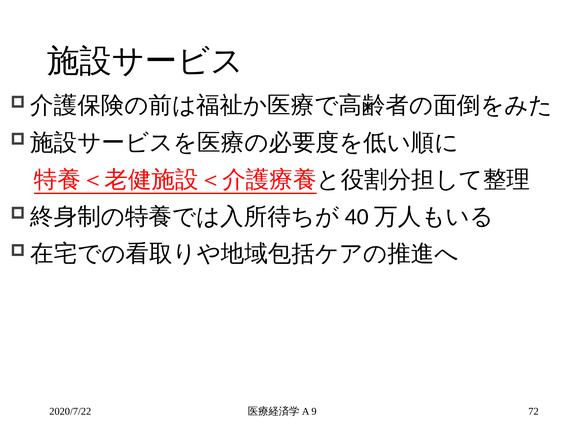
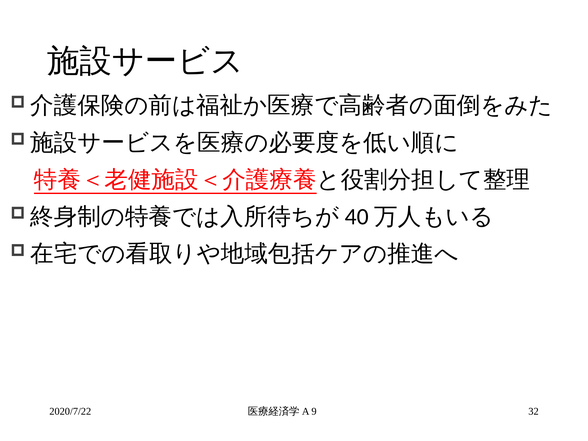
72: 72 -> 32 (534, 411)
